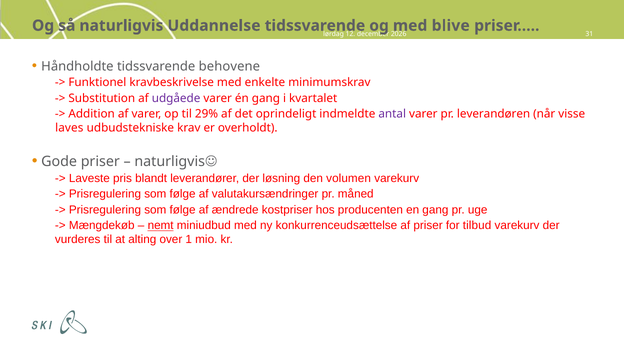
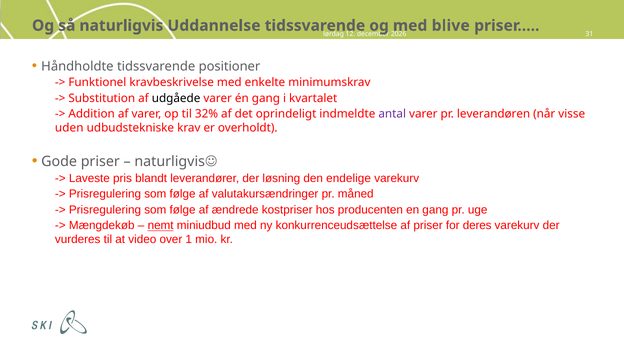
behovene: behovene -> positioner (229, 66)
udgåede colour: purple -> black (176, 98)
29%: 29% -> 32% (207, 114)
laves: laves -> uden (69, 128)
volumen: volumen -> endelige (349, 178)
tilbud: tilbud -> deres (477, 225)
alting: alting -> video (142, 240)
